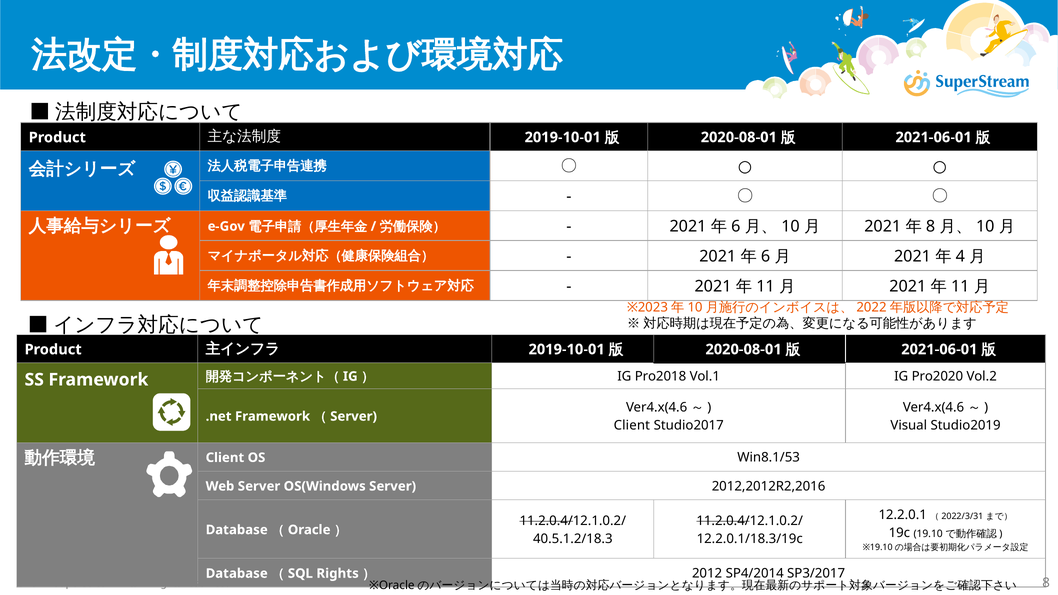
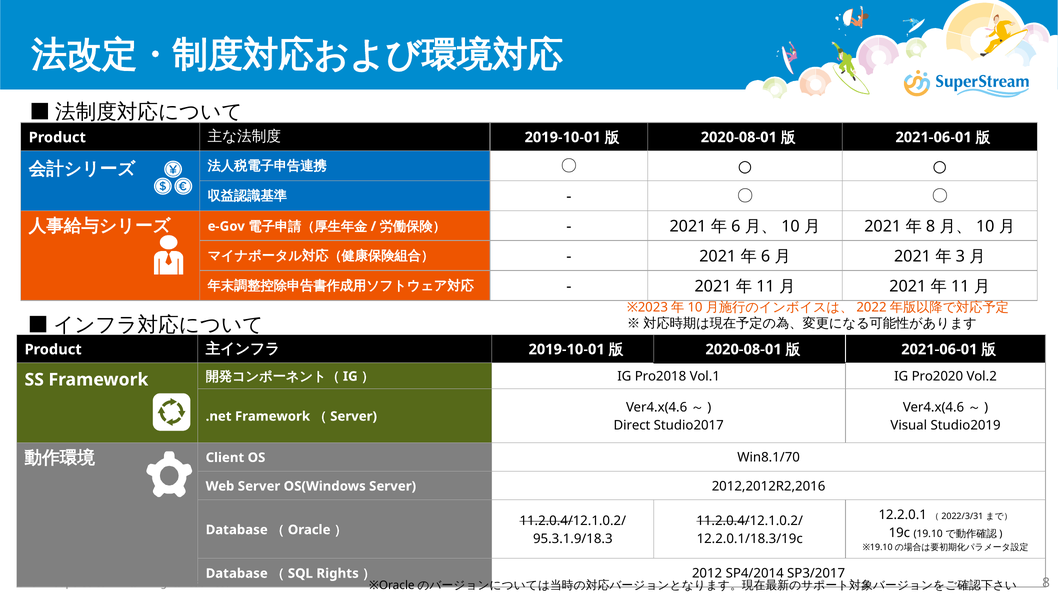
4: 4 -> 3 (960, 257)
Client: Client -> Direct (632, 425)
Win8.1/53: Win8.1/53 -> Win8.1/70 (769, 458)
40.5.1.2/18.3: 40.5.1.2/18.3 -> 95.3.1.9/18.3 (573, 539)
